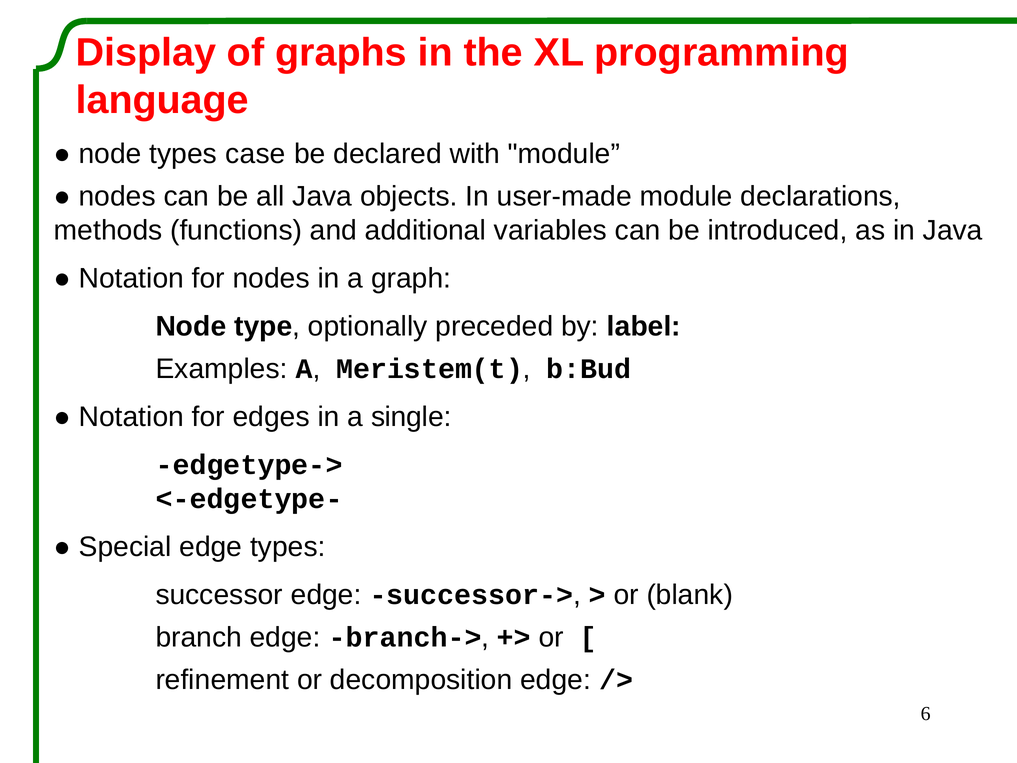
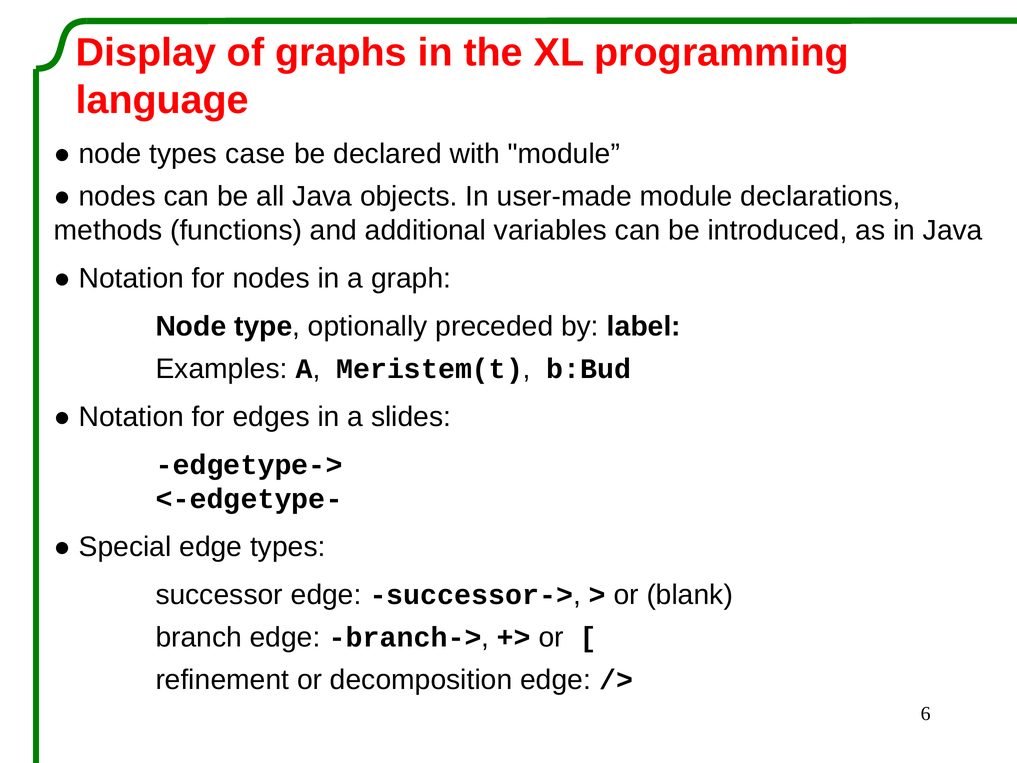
single: single -> slides (411, 417)
